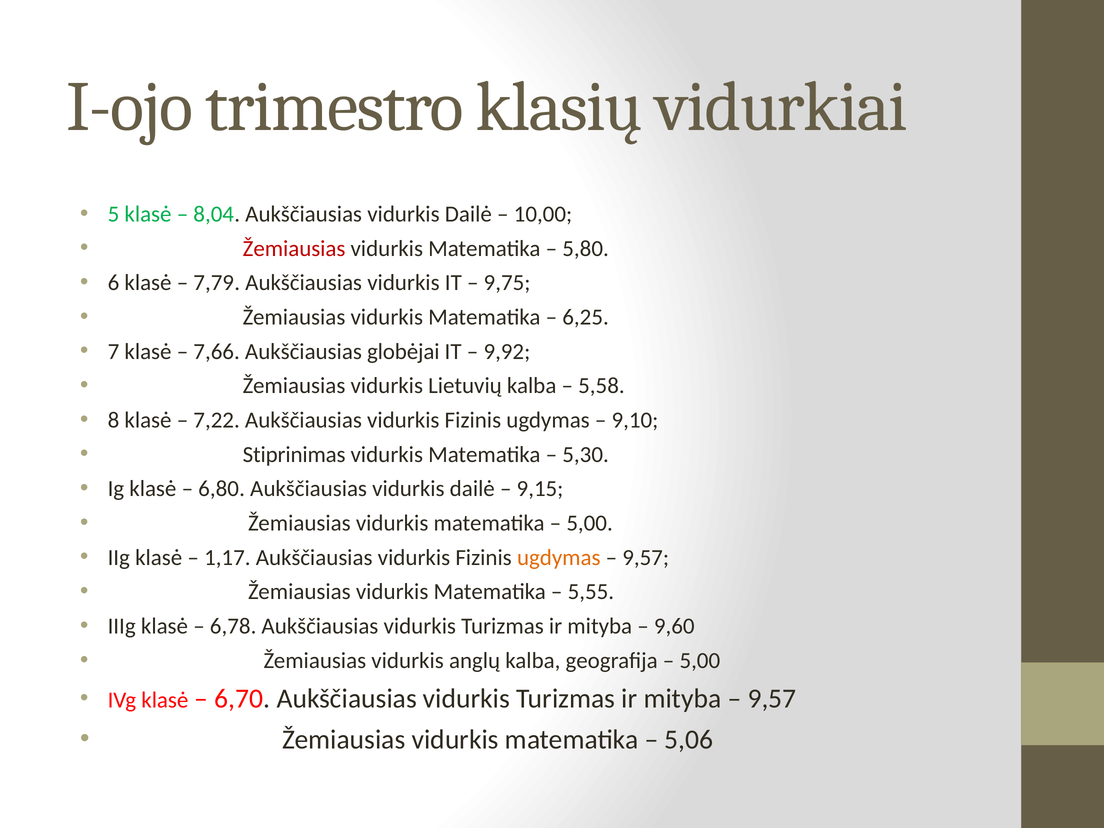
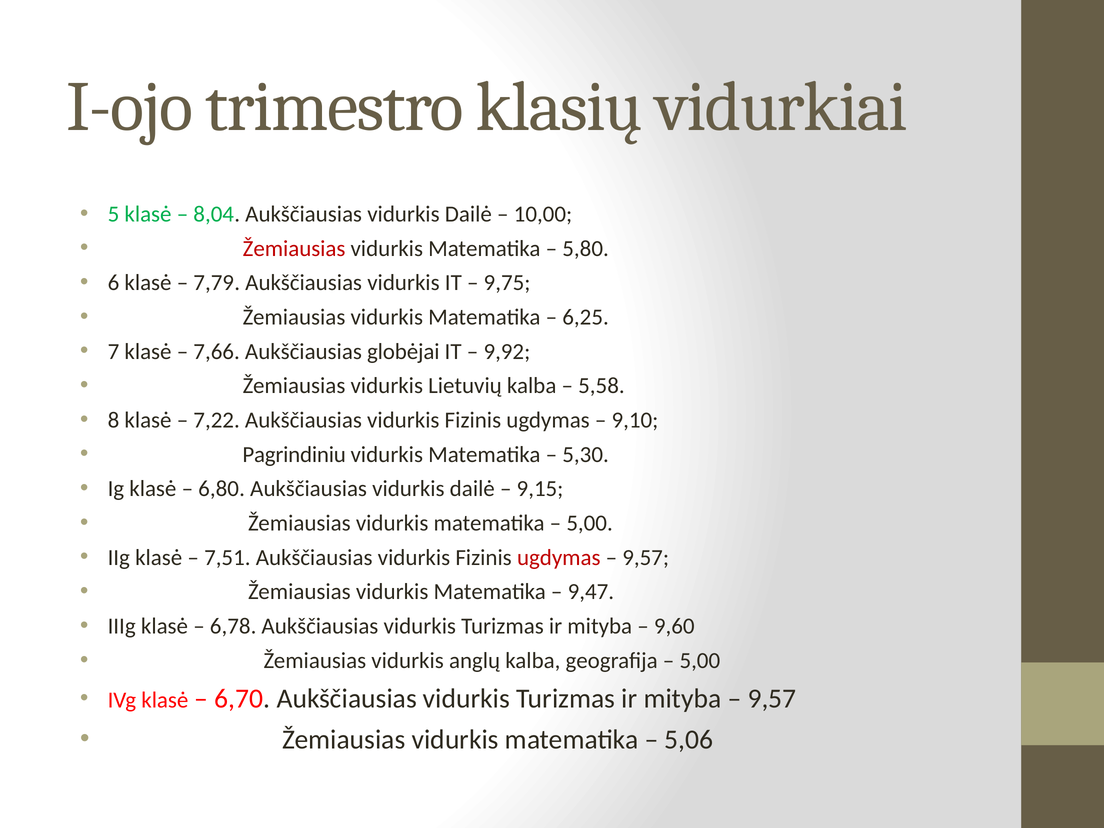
Stiprinimas: Stiprinimas -> Pagrindiniu (294, 454)
1,17: 1,17 -> 7,51 (227, 557)
ugdymas colour: orange -> red (559, 557)
5,55: 5,55 -> 9,47 (591, 592)
